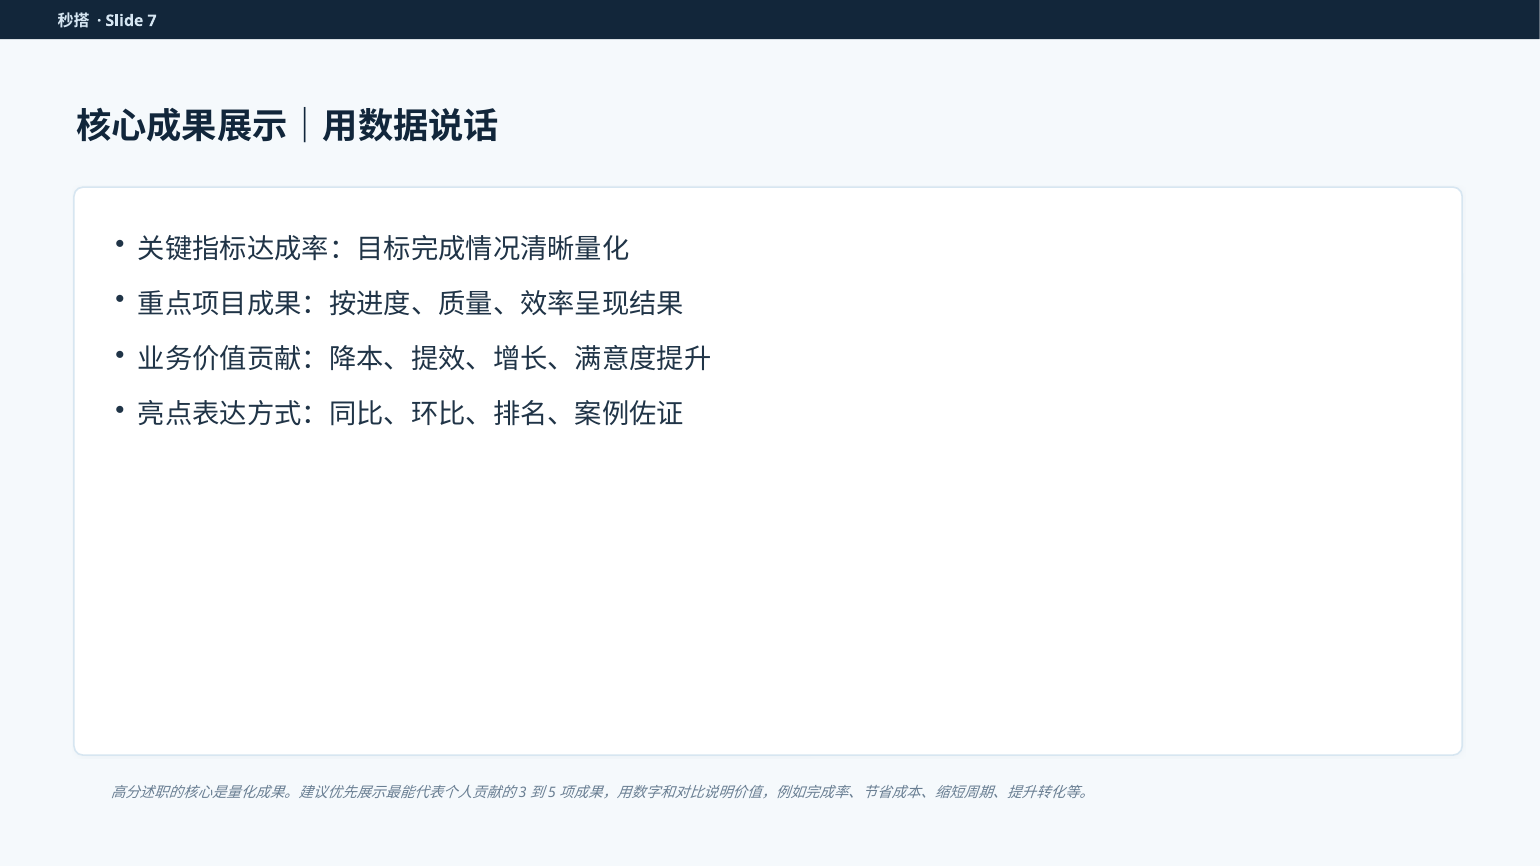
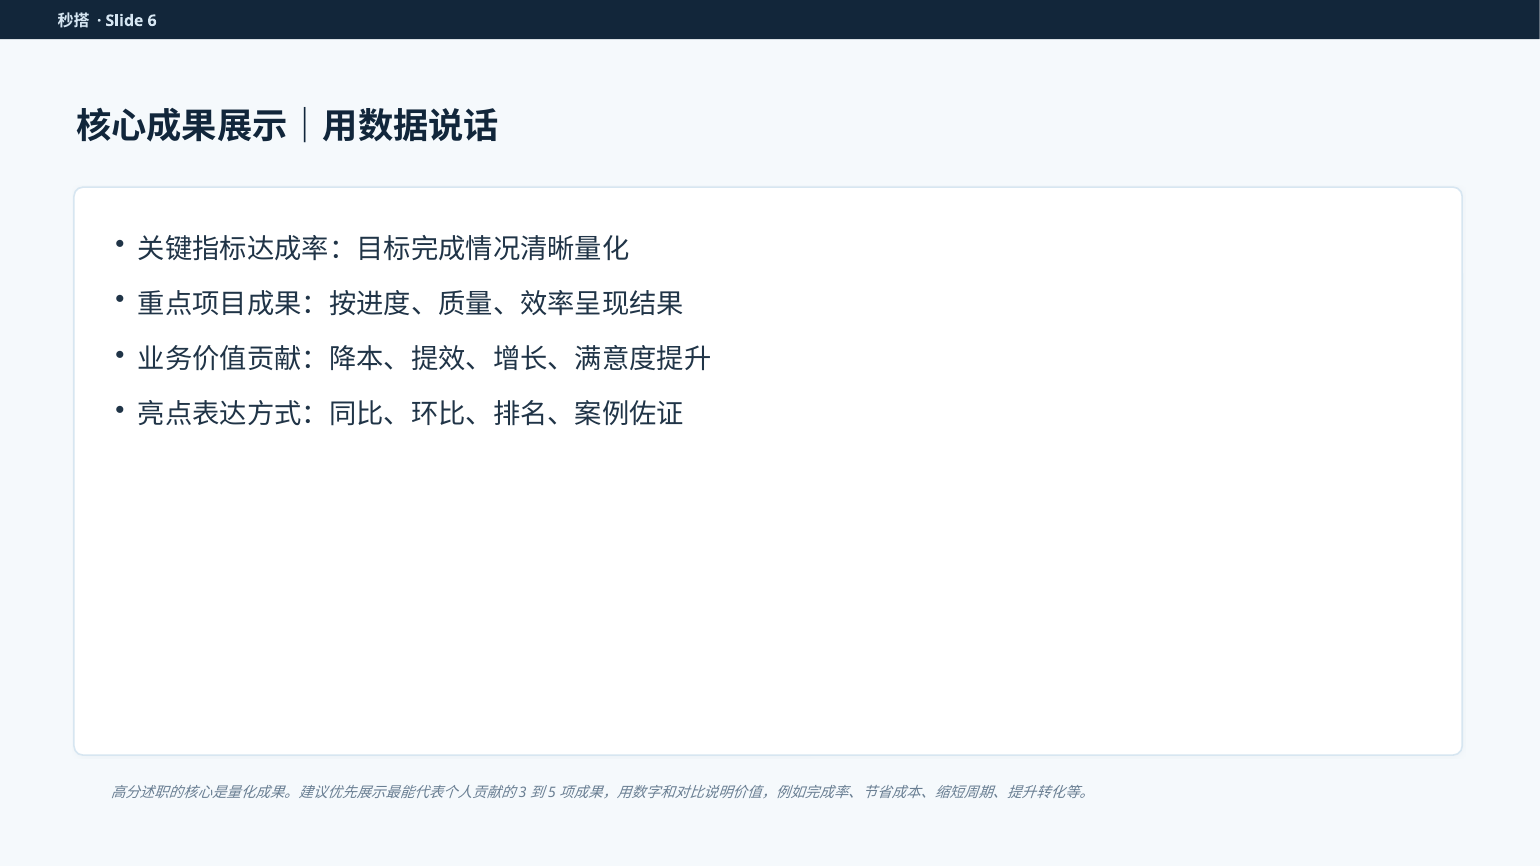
7: 7 -> 6 (152, 21)
